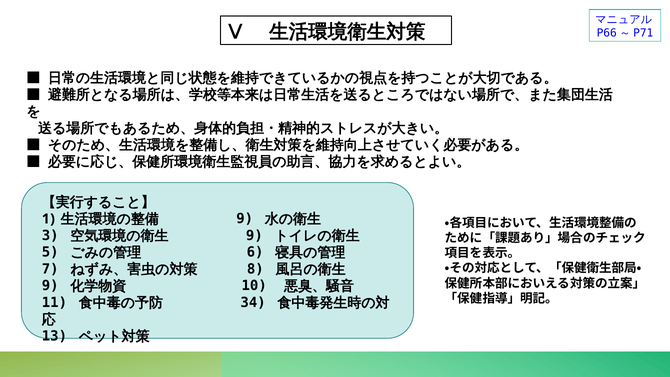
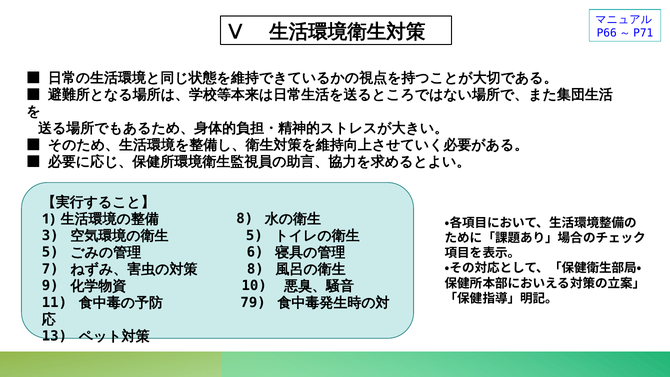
9: 9 -> 8 (245, 219)
9: 9 -> 5 (254, 236)
34: 34 -> 79 (253, 303)
